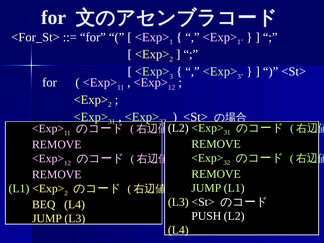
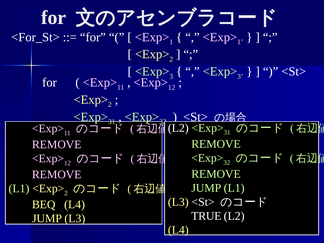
PUSH: PUSH -> TRUE (206, 216)
